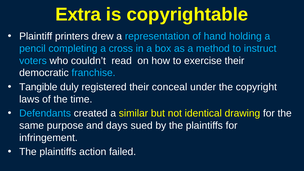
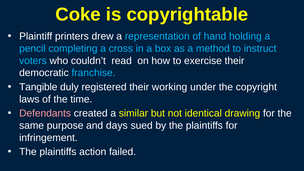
Extra: Extra -> Coke (78, 14)
conceal: conceal -> working (170, 87)
Defendants colour: light blue -> pink (45, 113)
